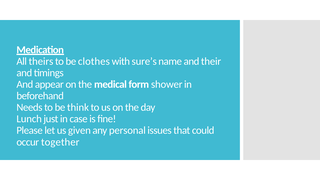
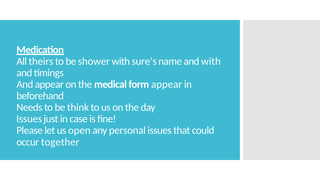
clothes: clothes -> shower (94, 61)
and their: their -> with (211, 61)
form shower: shower -> appear (167, 84)
Lunch: Lunch -> Issues (29, 119)
given: given -> open (79, 130)
